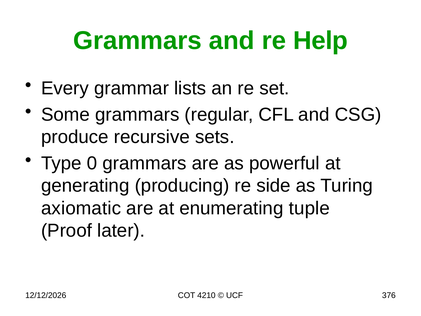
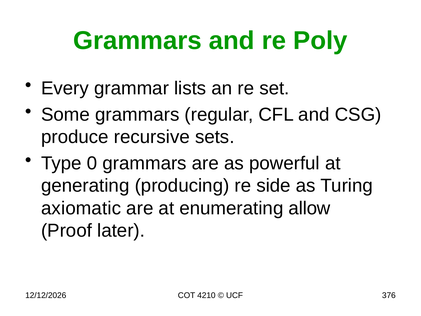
Help: Help -> Poly (320, 41)
tuple: tuple -> allow (310, 208)
